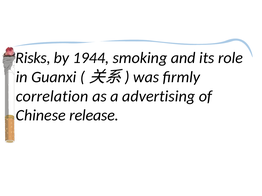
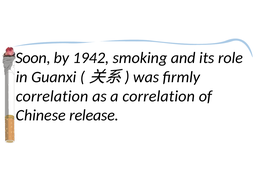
Risks: Risks -> Soon (33, 58)
1944: 1944 -> 1942 (91, 58)
a advertising: advertising -> correlation (159, 96)
